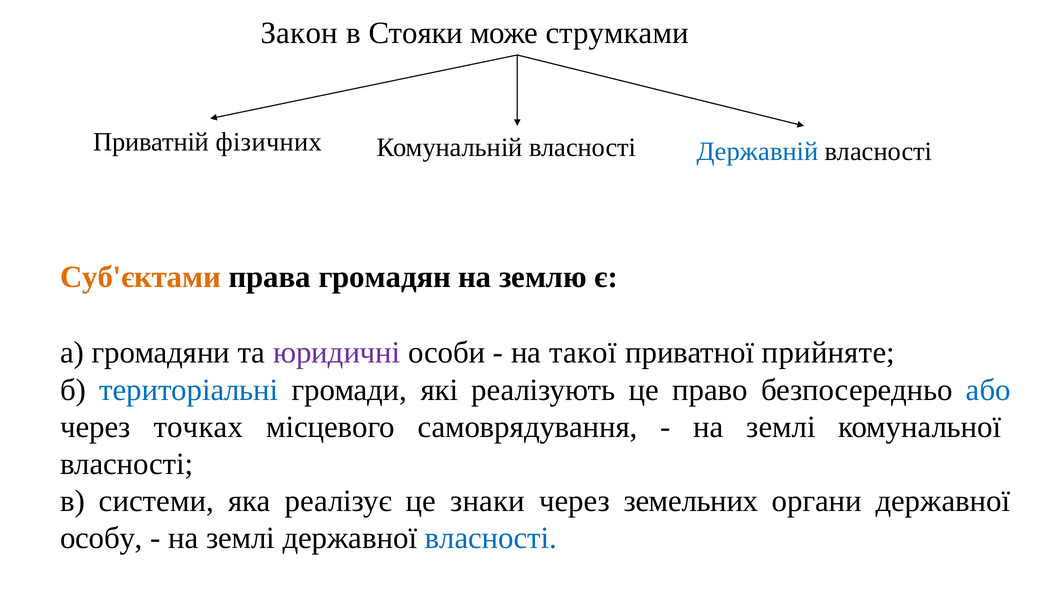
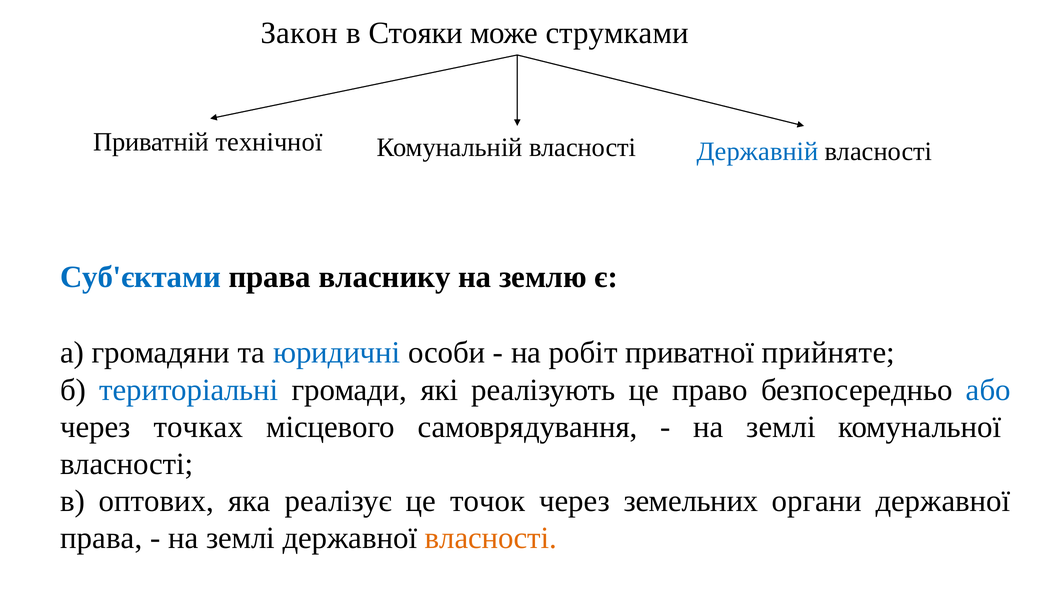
фізичних: фізичних -> технічної (269, 142)
Суб'єктами colour: orange -> blue (141, 277)
громадян: громадян -> власнику (385, 277)
юридичні colour: purple -> blue (337, 353)
такої: такої -> робіт (583, 353)
системи: системи -> оптових (156, 501)
знаки: знаки -> точок (488, 501)
особу: особу -> права (101, 538)
власності colour: blue -> orange (491, 538)
